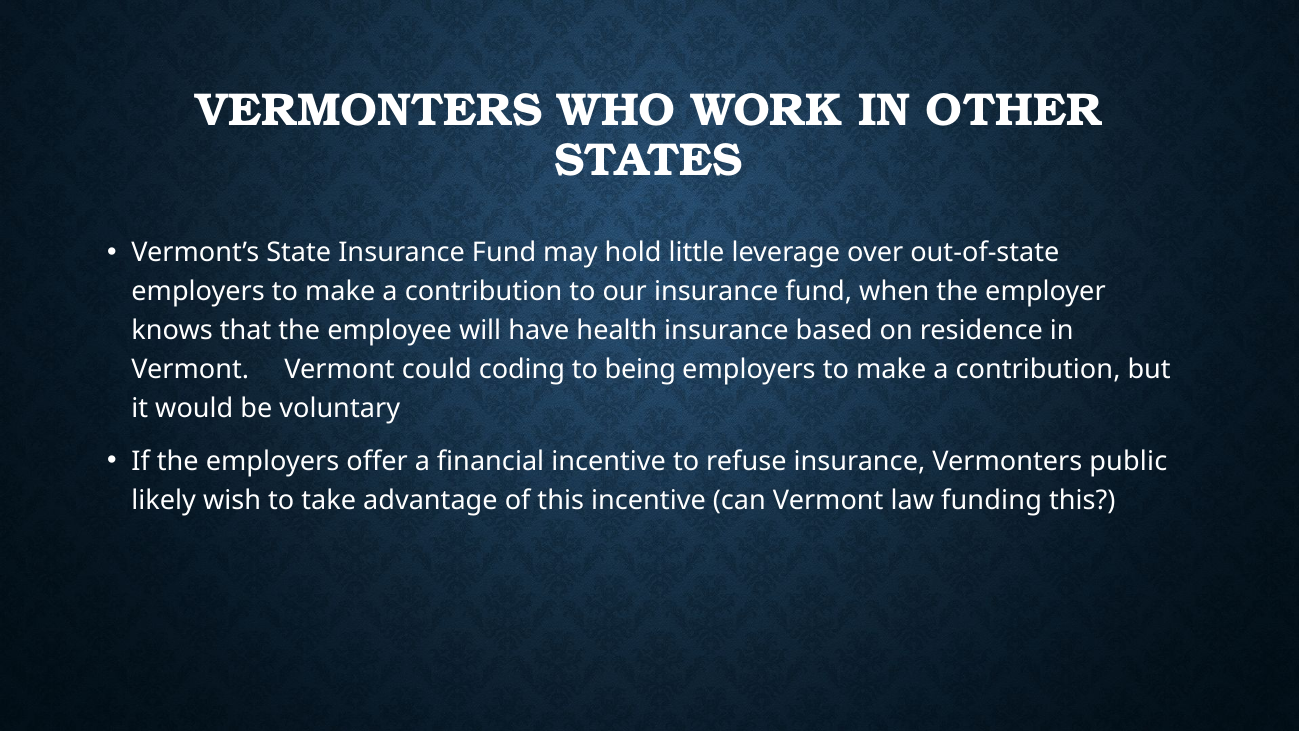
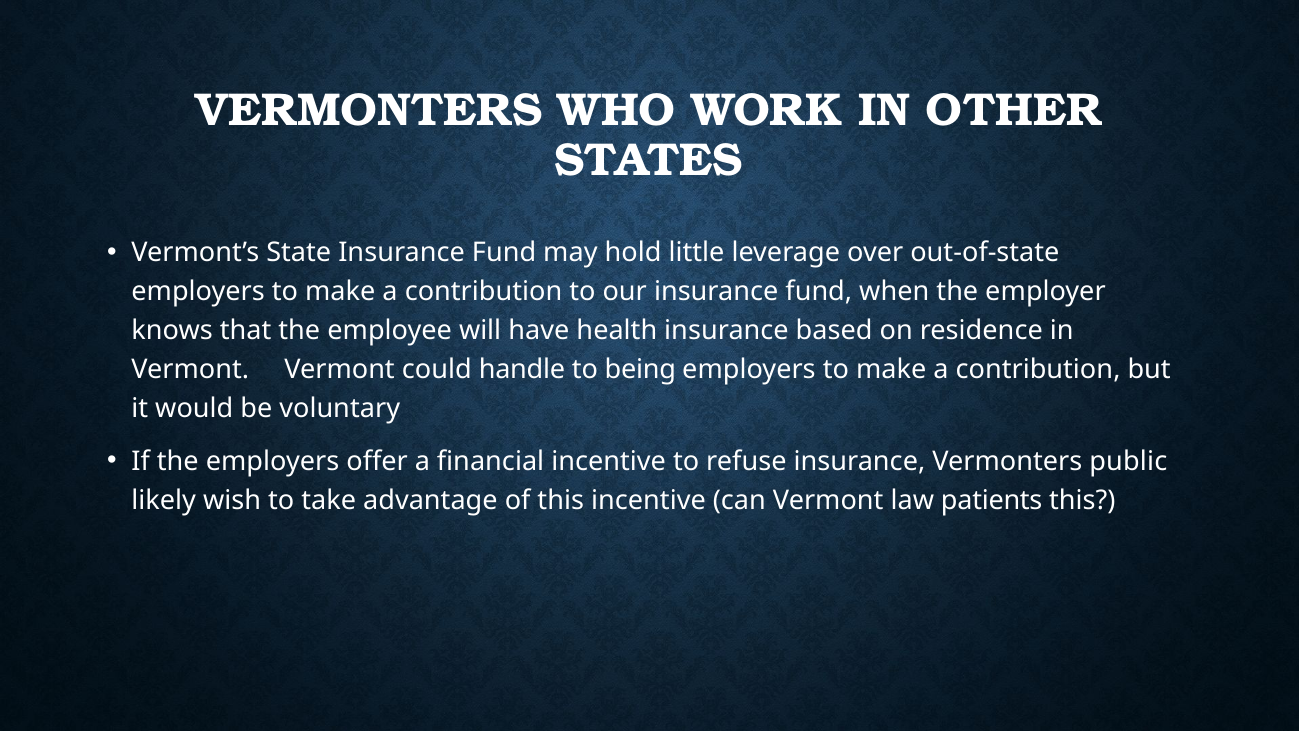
coding: coding -> handle (522, 370)
funding: funding -> patients (992, 500)
